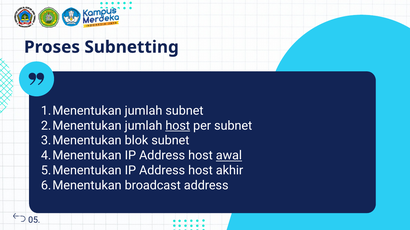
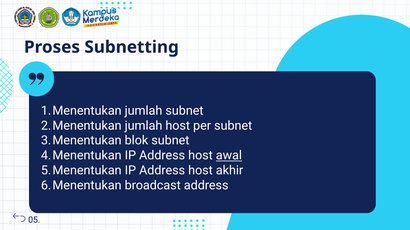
host underline: present -> none (178, 126)
